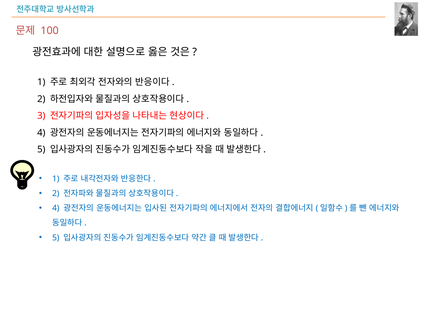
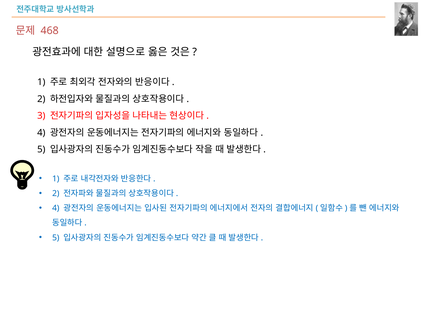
100: 100 -> 468 (50, 31)
